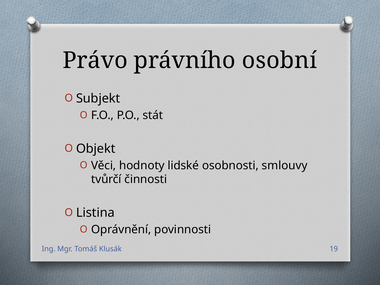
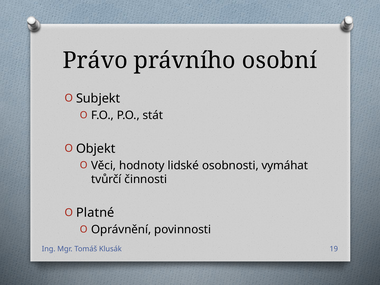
smlouvy: smlouvy -> vymáhat (285, 165)
Listina: Listina -> Platné (95, 213)
